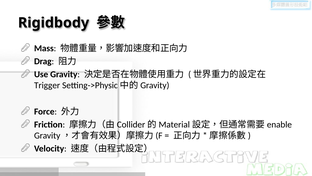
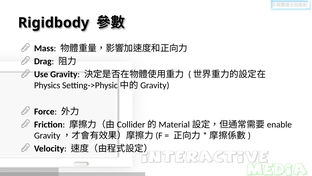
Trigger: Trigger -> Physics (47, 85)
